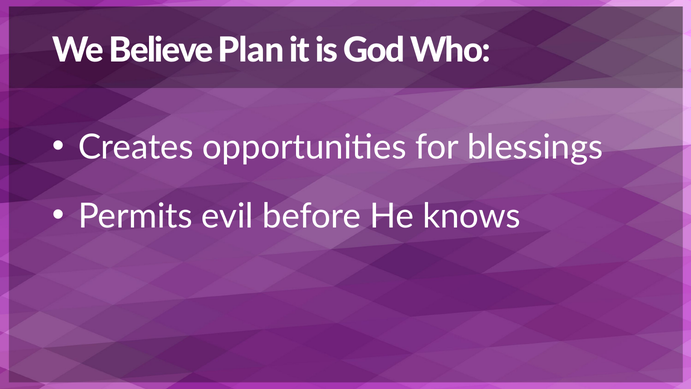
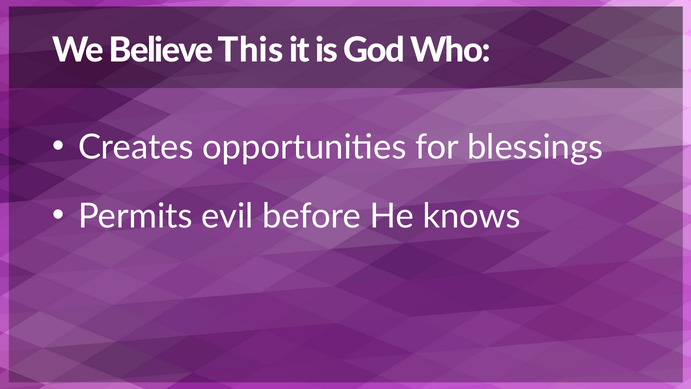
Plan: Plan -> This (251, 50)
